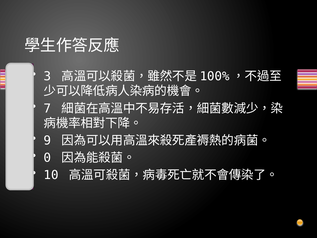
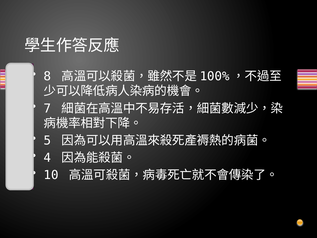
3: 3 -> 8 (47, 76)
9: 9 -> 5 (47, 140)
0: 0 -> 4 (47, 158)
